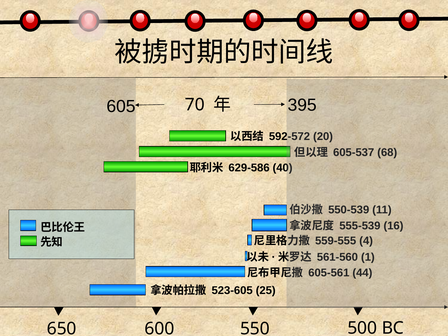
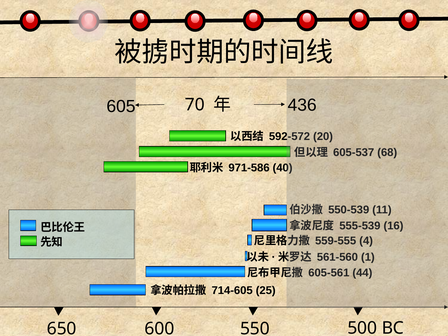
395: 395 -> 436 (302, 105)
629-586: 629-586 -> 971-586 (249, 168)
523-605: 523-605 -> 714-605 (232, 290)
